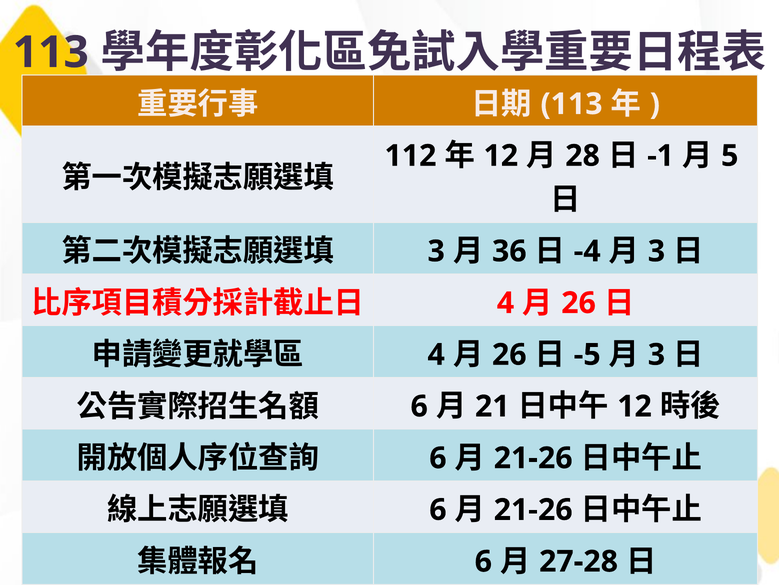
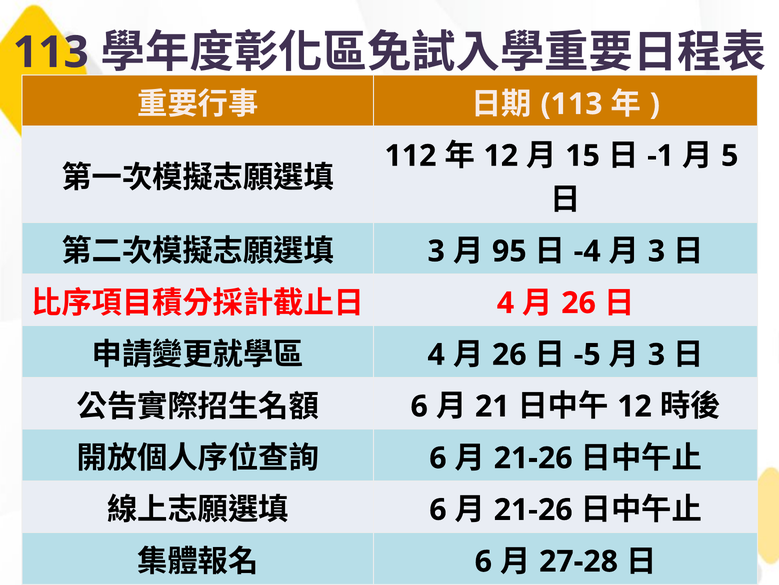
28: 28 -> 15 (583, 156)
36: 36 -> 95 (509, 251)
